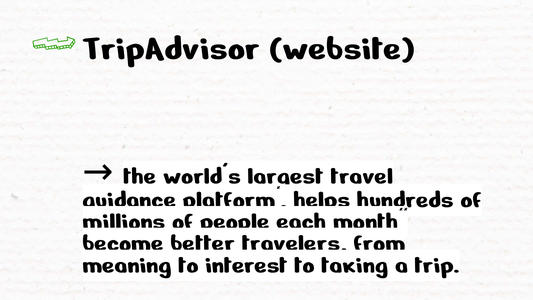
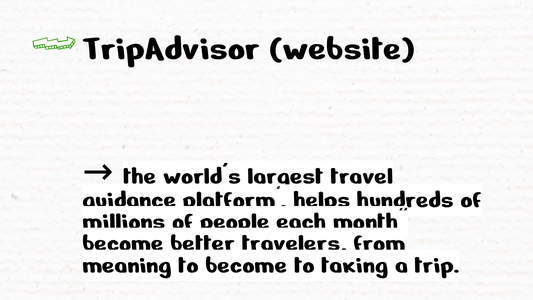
to interest: interest -> become (246, 264)
